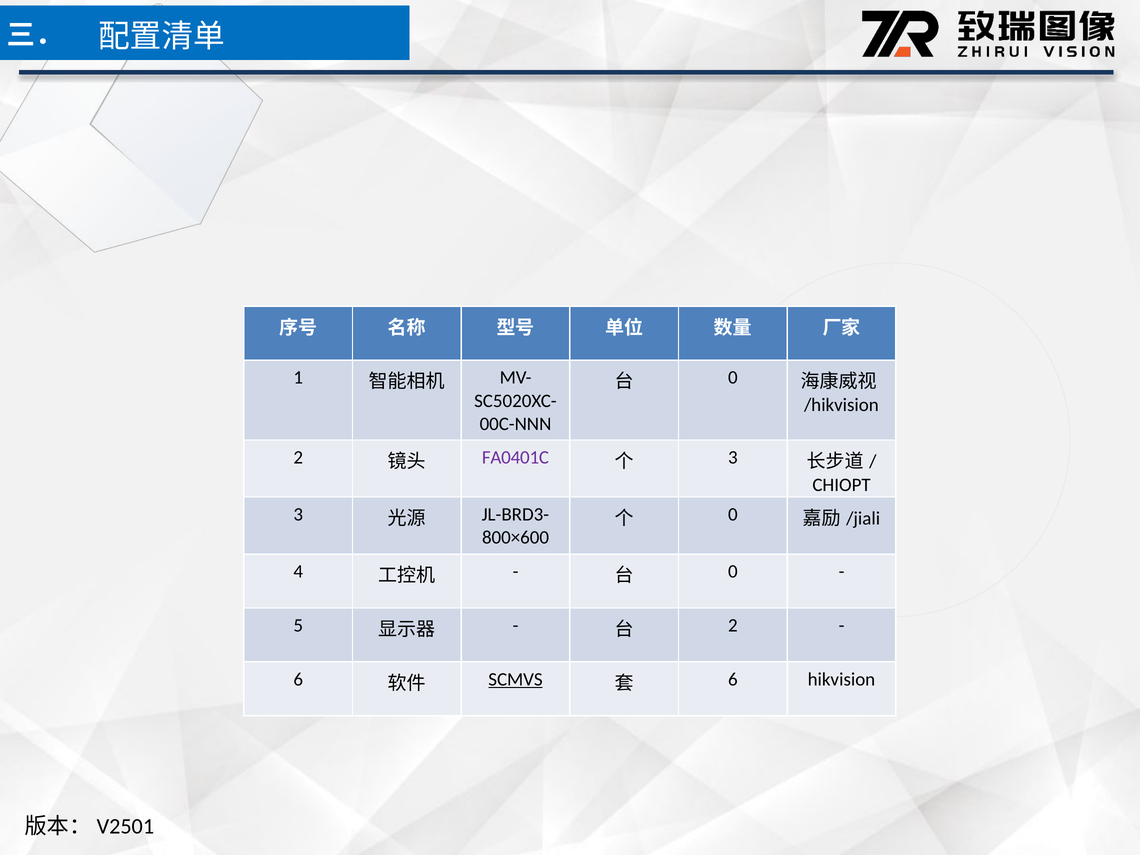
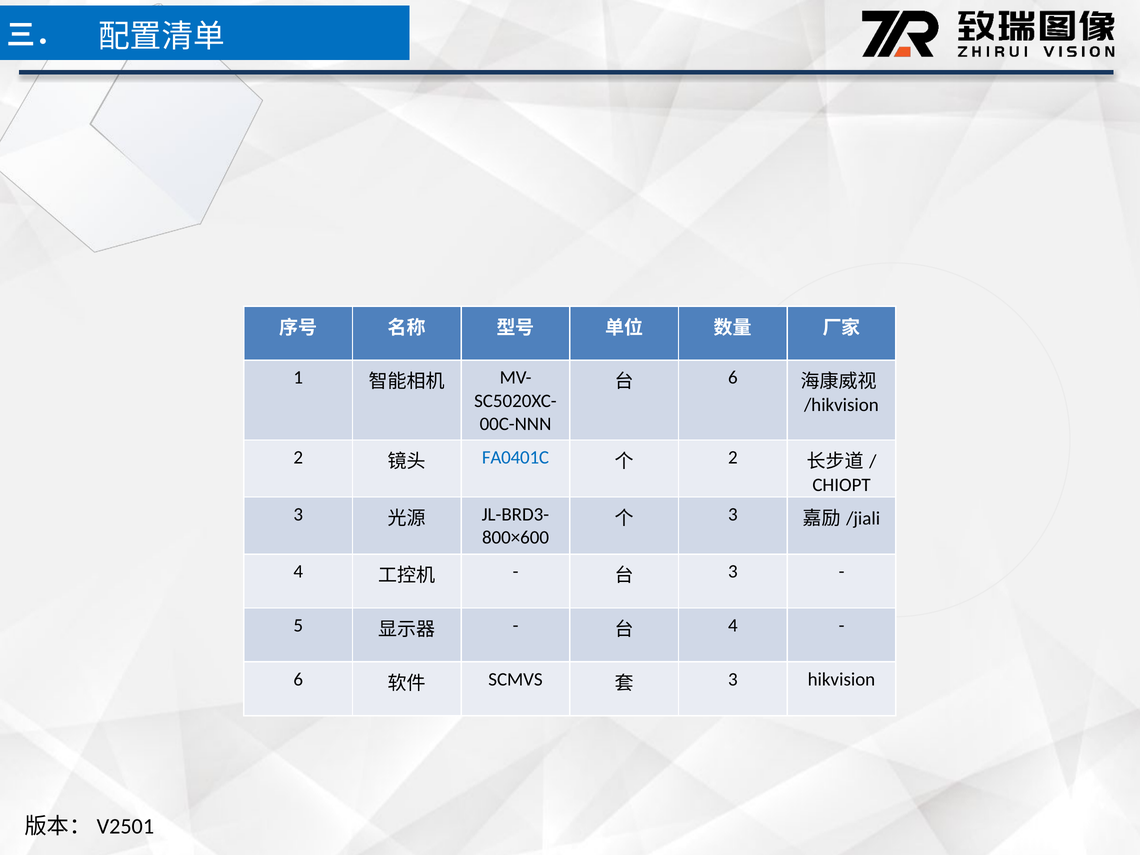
0: 0 -> 6 (733, 378)
FA0401C colour: purple -> blue (515, 457)
3: 3 -> 2 (733, 457)
0: 0 -> 3 (733, 515)
0: 0 -> 3 (733, 572)
2: 2 -> 4 (733, 625)
SCMVS underline: present -> none (516, 679)
6: 6 -> 3 (733, 679)
